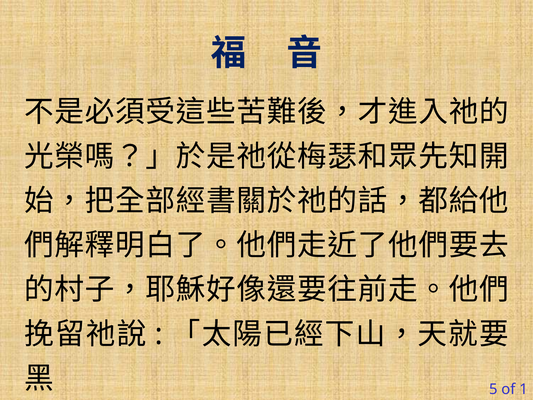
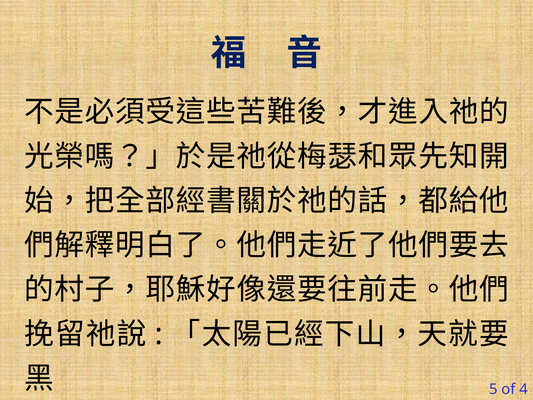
1: 1 -> 4 (523, 389)
